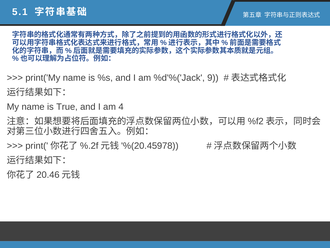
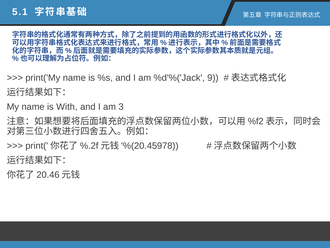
True: True -> With (67, 107)
4: 4 -> 3 (121, 107)
